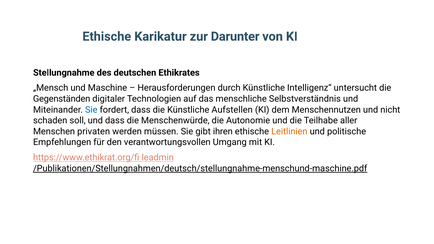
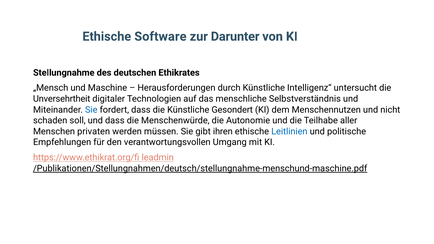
Karikatur: Karikatur -> Software (160, 36)
Gegenständen: Gegenständen -> Unversehrtheit (62, 99)
Aufstellen: Aufstellen -> Gesondert (232, 110)
Leitlinien colour: orange -> blue (289, 131)
